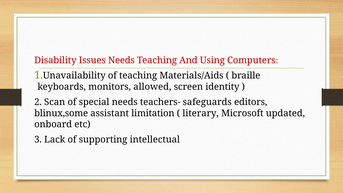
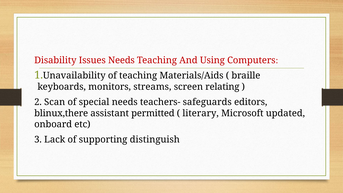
allowed: allowed -> streams (152, 87)
identity: identity -> relating (222, 87)
blinux,some: blinux,some -> blinux,there (61, 113)
limitation: limitation -> permitted (153, 113)
intellectual: intellectual -> distinguish (155, 140)
